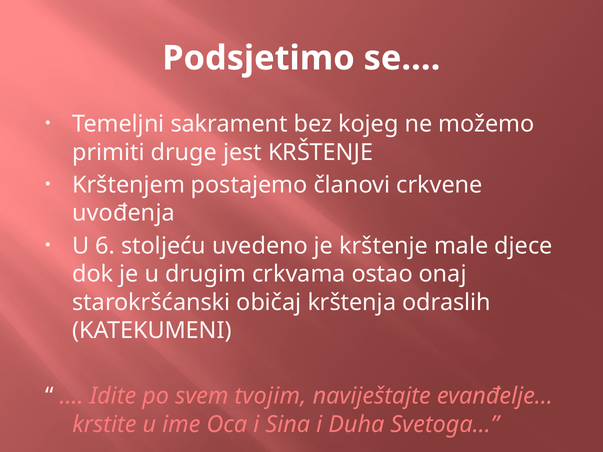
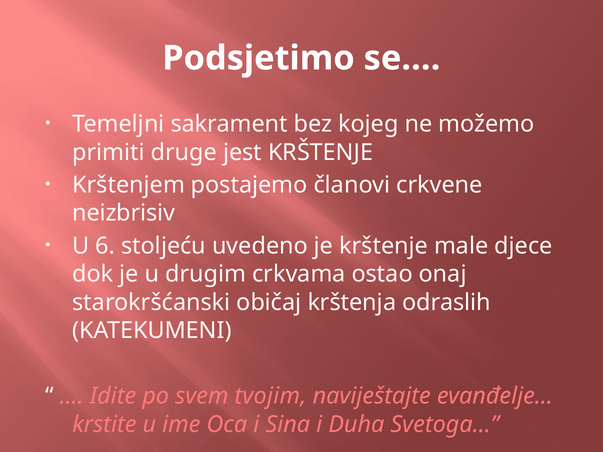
uvođenja: uvođenja -> neizbrisiv (124, 213)
